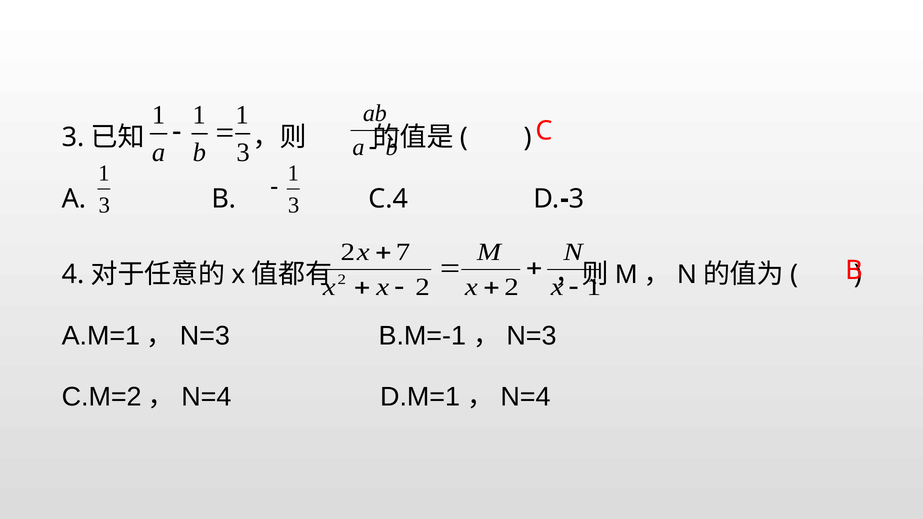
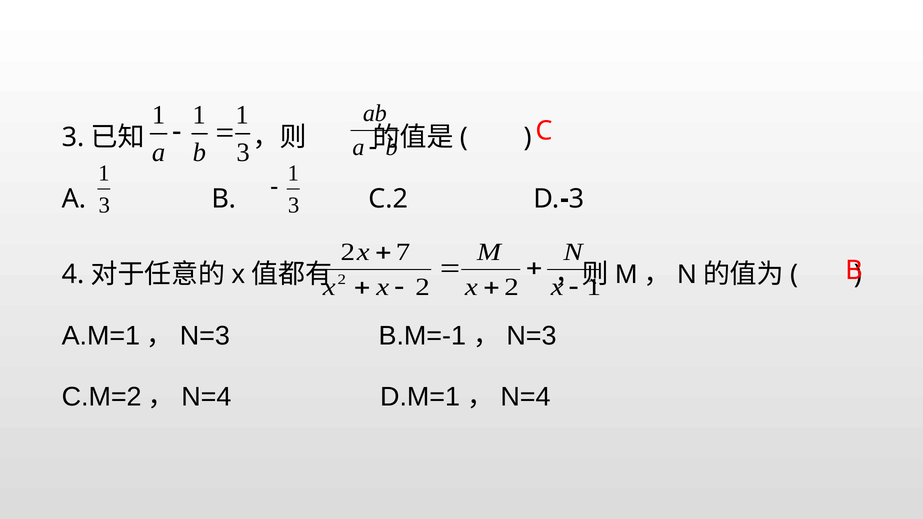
C.4: C.4 -> C.2 (388, 199)
